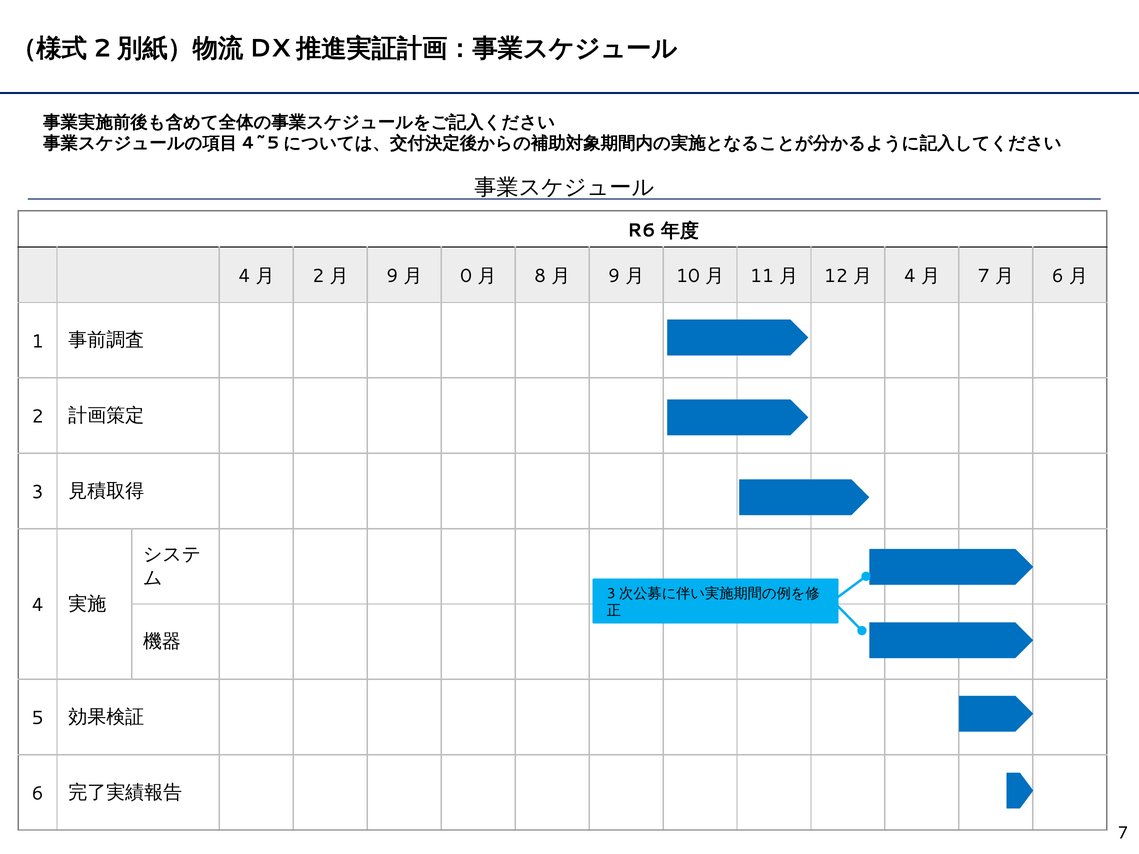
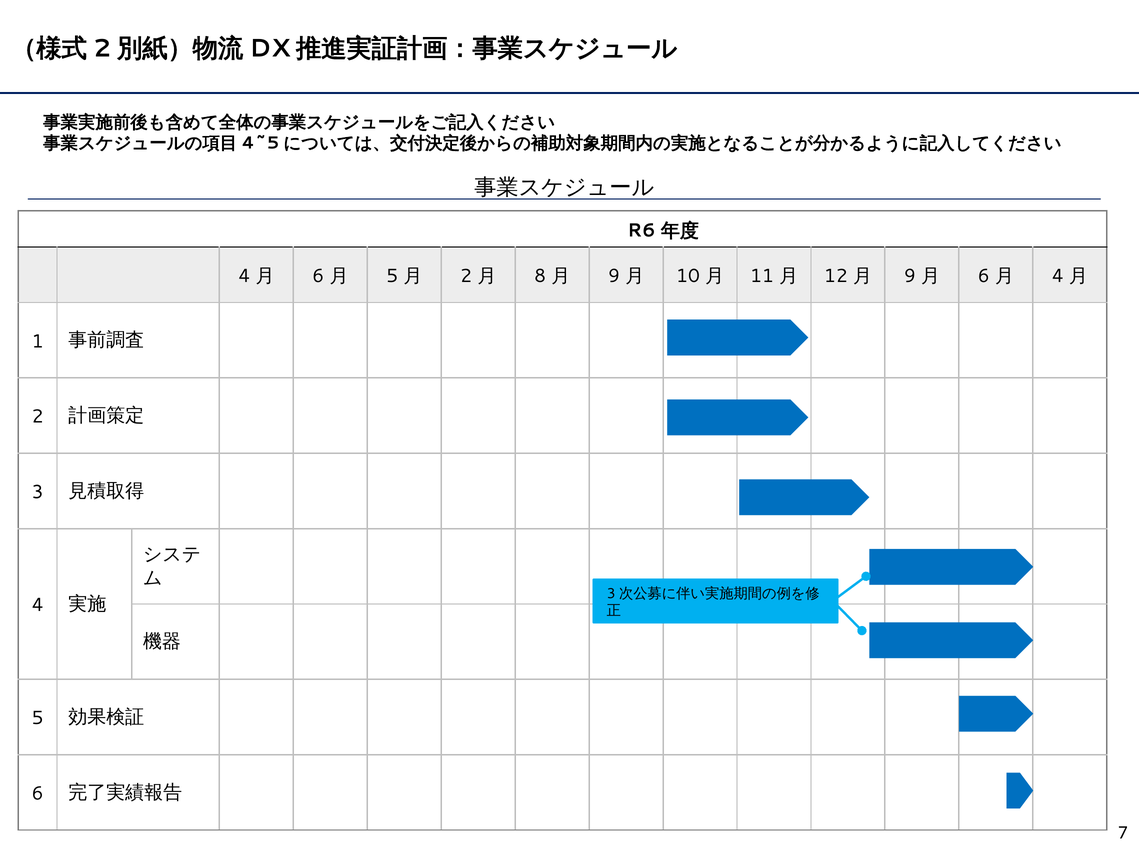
2: 2 -> 6 (318, 276)
9: 9 -> 5 (392, 276)
0: 0 -> 2 (466, 276)
4: 4 -> 9 (910, 276)
7: 7 -> 6 (984, 276)
6: 6 -> 4 (1058, 276)
